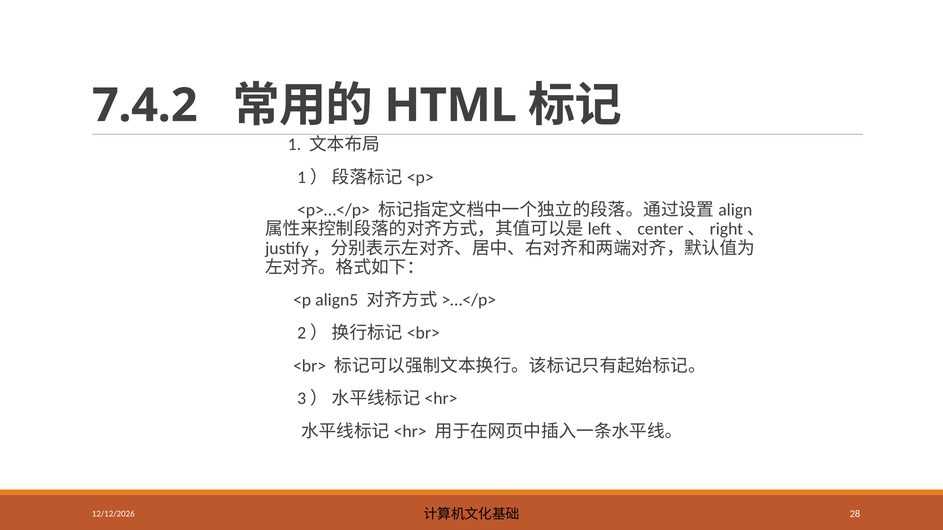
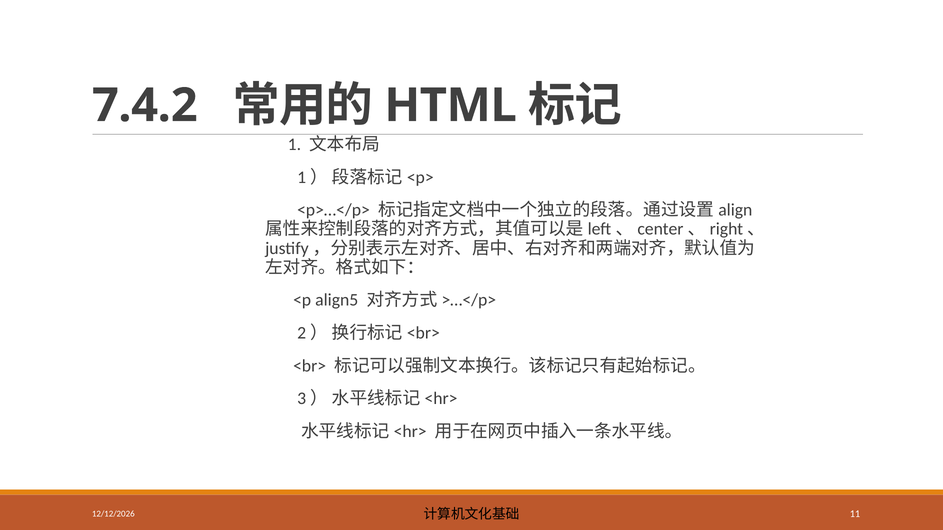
28: 28 -> 11 (855, 514)
